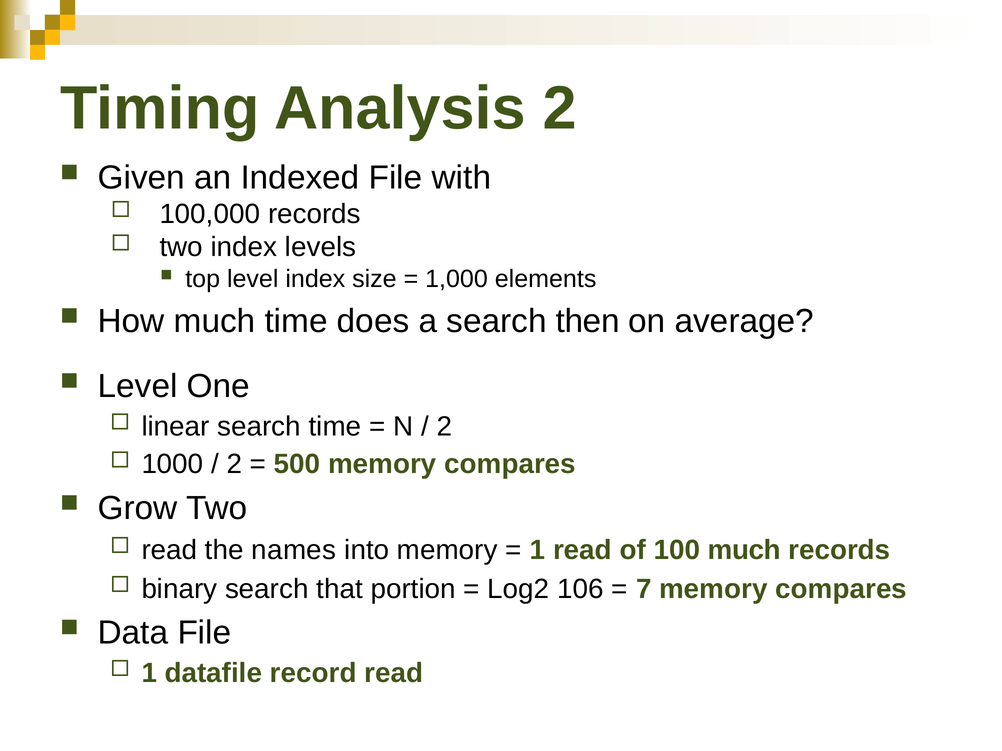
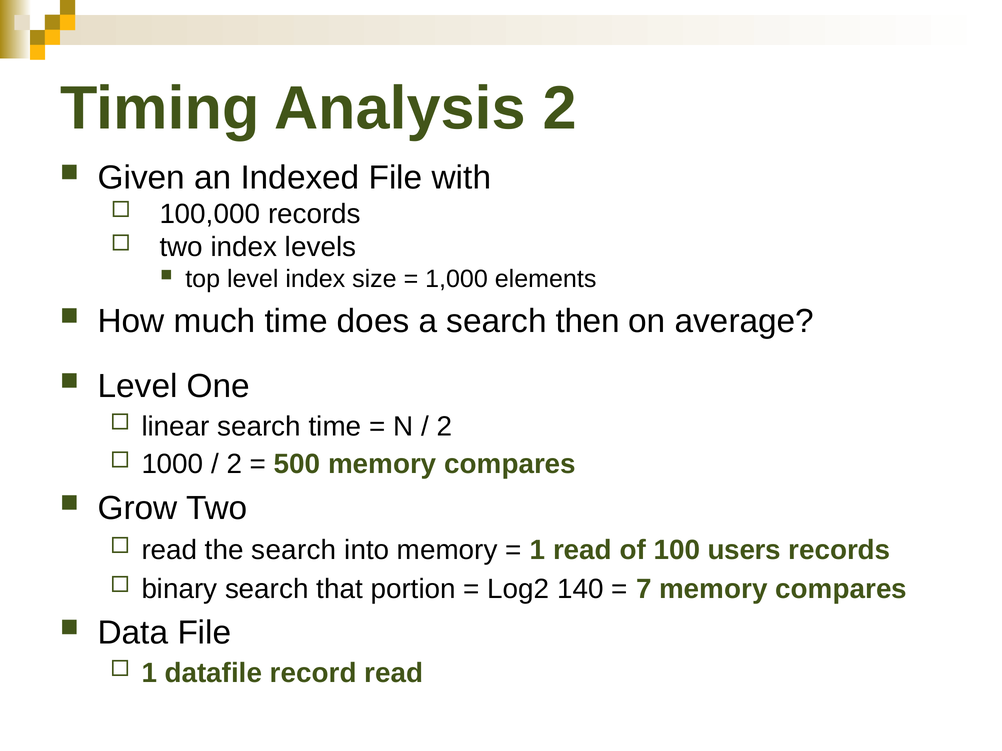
the names: names -> search (294, 550)
100 much: much -> users (744, 550)
106: 106 -> 140 (580, 589)
